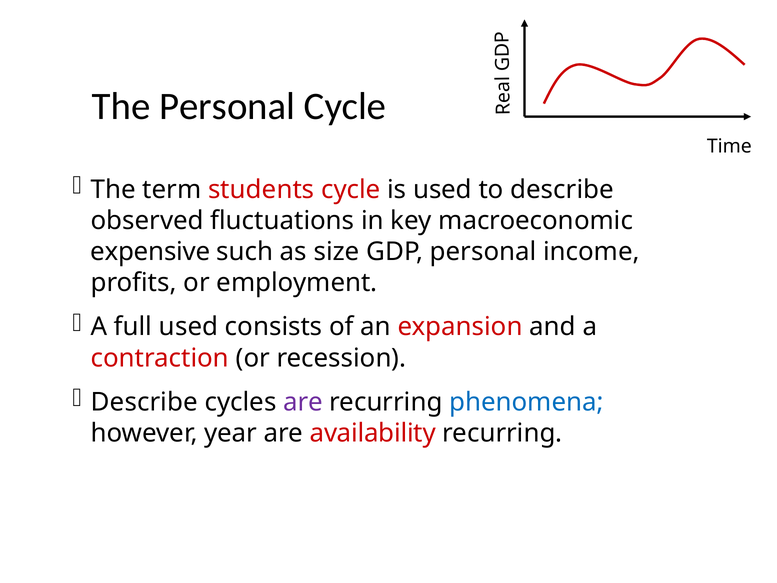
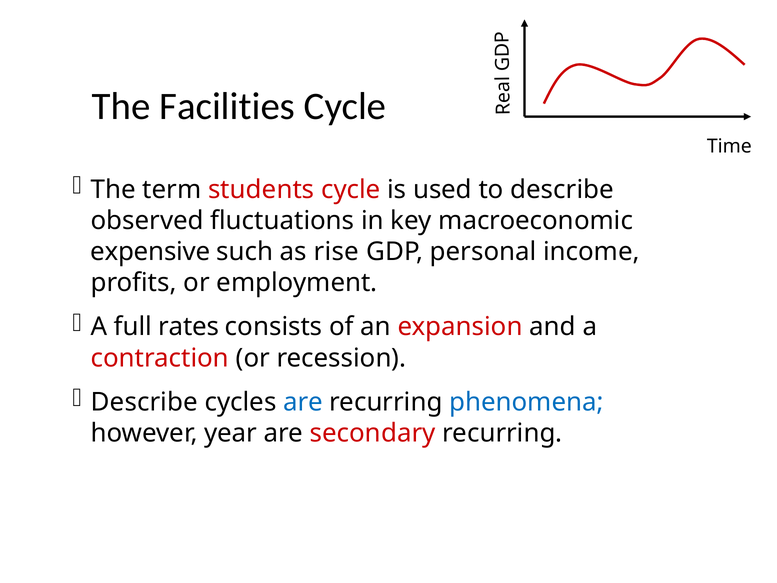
The Personal: Personal -> Facilities (227, 107)
size: size -> rise (336, 252)
full used: used -> rates (189, 327)
are colour: purple -> blue (303, 402)
availability: availability -> secondary (373, 433)
